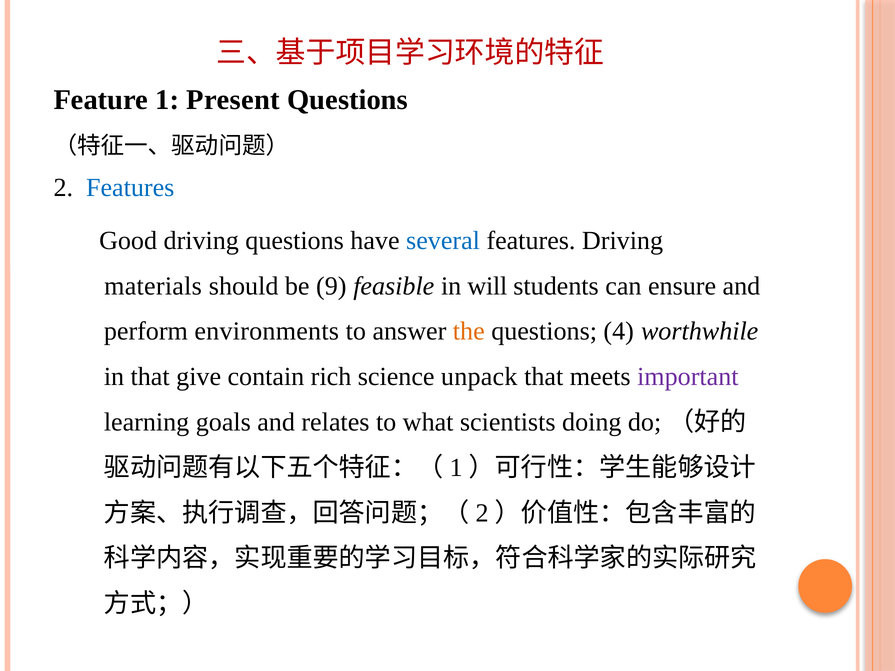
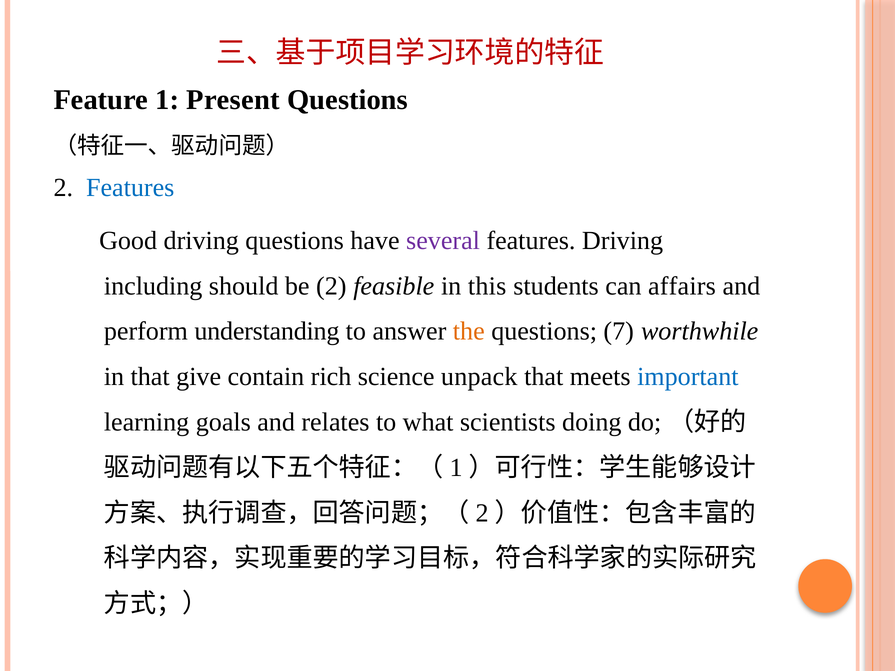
several colour: blue -> purple (443, 241)
materials: materials -> including (153, 286)
be 9: 9 -> 2 (331, 286)
will: will -> this (487, 286)
ensure: ensure -> affairs (682, 286)
environments: environments -> understanding (267, 331)
4: 4 -> 7 (619, 331)
important colour: purple -> blue (688, 377)
